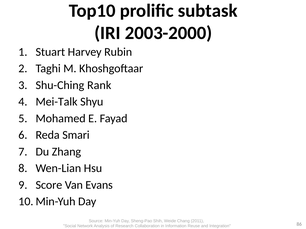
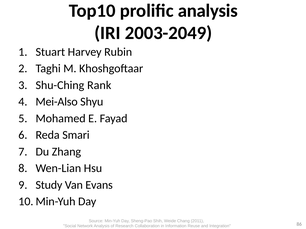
prolific subtask: subtask -> analysis (208, 11)
2003-2000: 2003-2000 -> 2003-2049 (169, 33)
Mei-Talk: Mei-Talk -> Mei-Also (57, 102)
Score: Score -> Study (49, 185)
